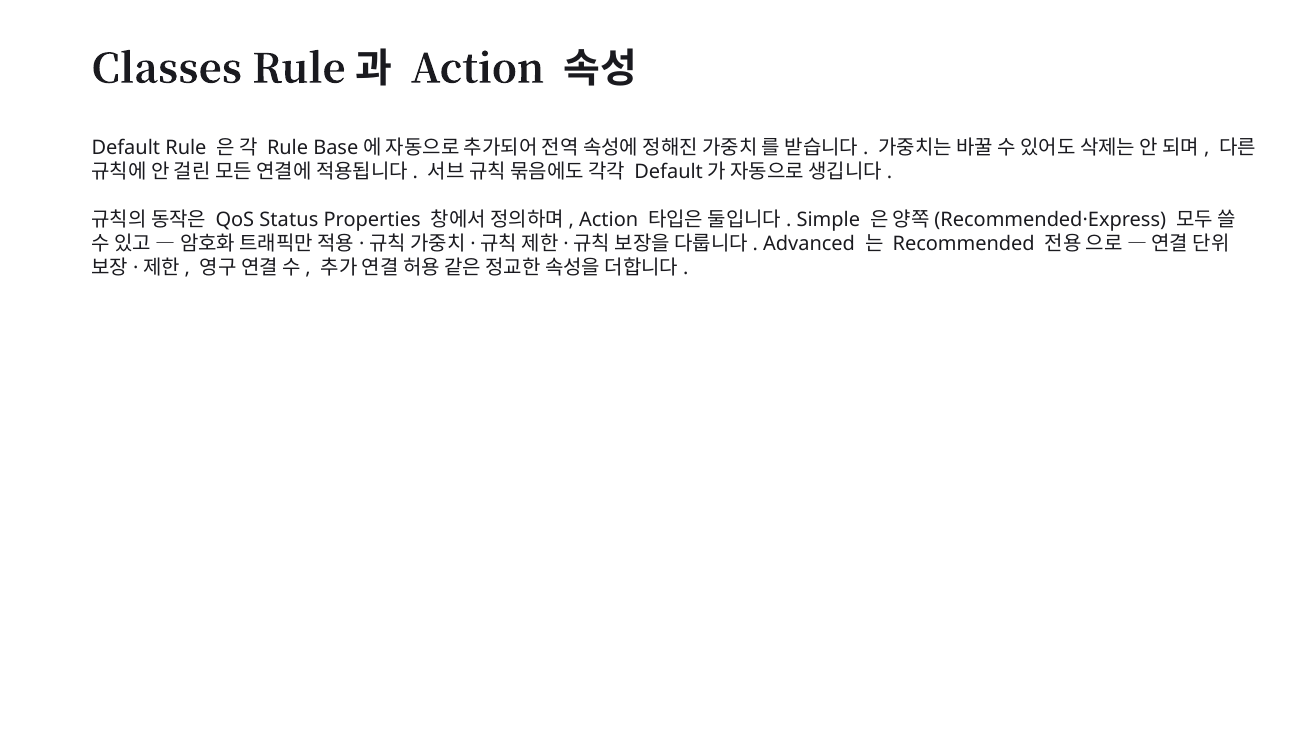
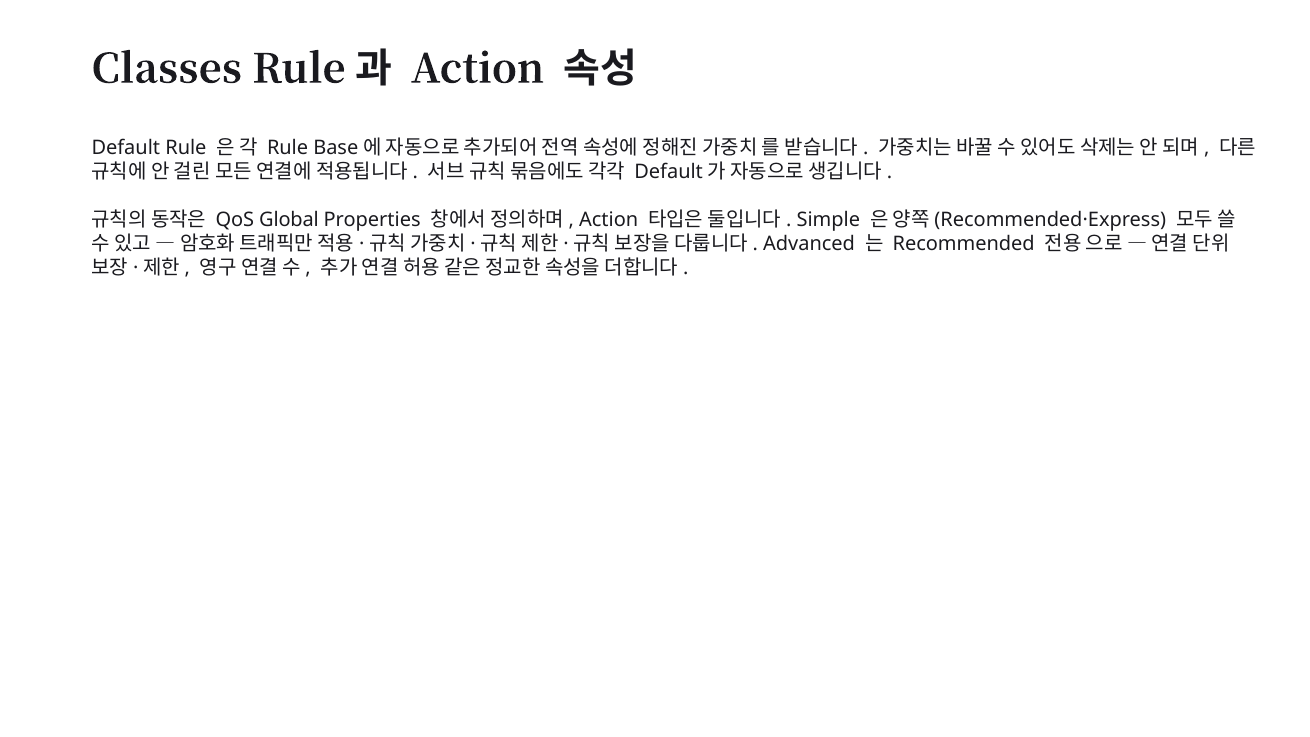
Status: Status -> Global (289, 220)
